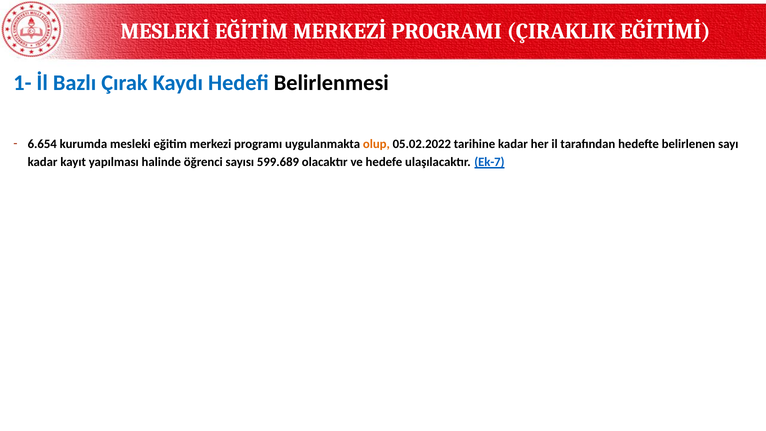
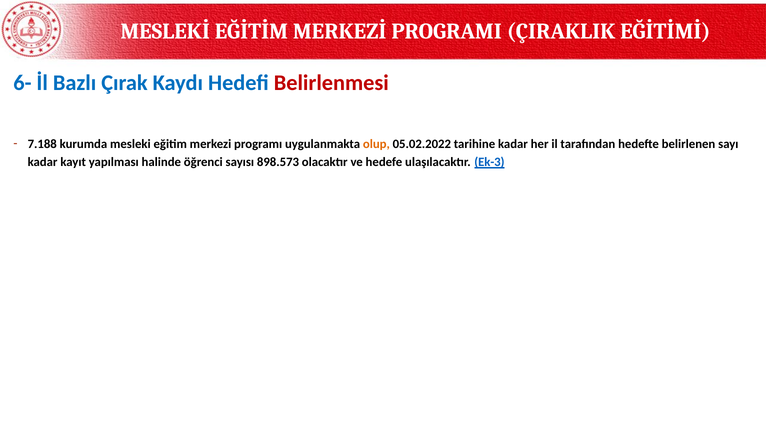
1-: 1- -> 6- (22, 83)
Belirlenmesi colour: black -> red (331, 83)
6.654: 6.654 -> 7.188 (42, 144)
599.689: 599.689 -> 898.573 (278, 162)
Ek-7: Ek-7 -> Ek-3 (489, 162)
